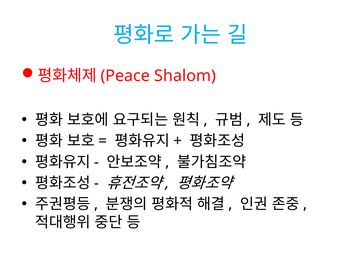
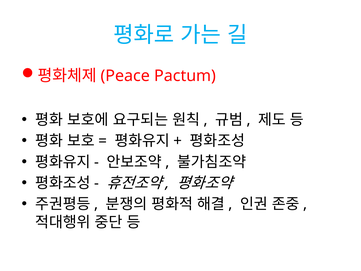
Shalom: Shalom -> Pactum (185, 76)
